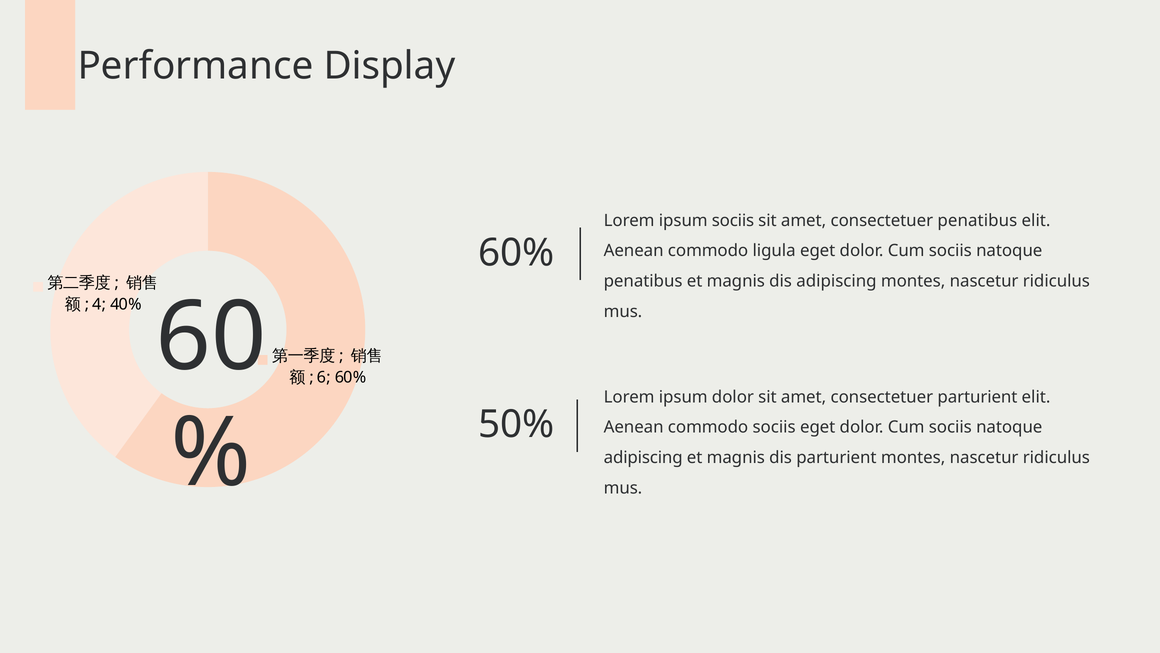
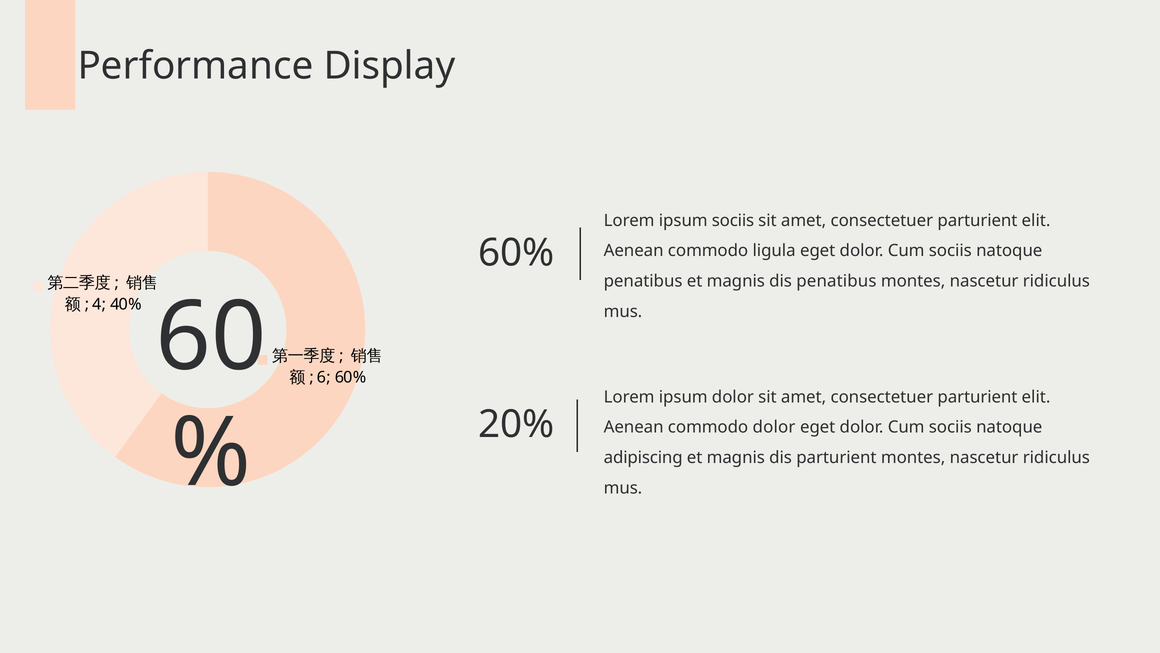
penatibus: penatibus -> parturient (977, 220)
dis adipiscing: adipiscing -> penatibus (836, 281)
50%: 50% -> 20% (516, 424)
commodo sociis: sociis -> dolor (774, 427)
